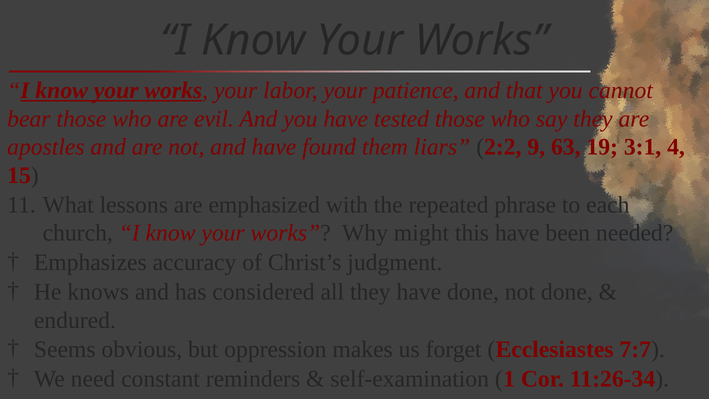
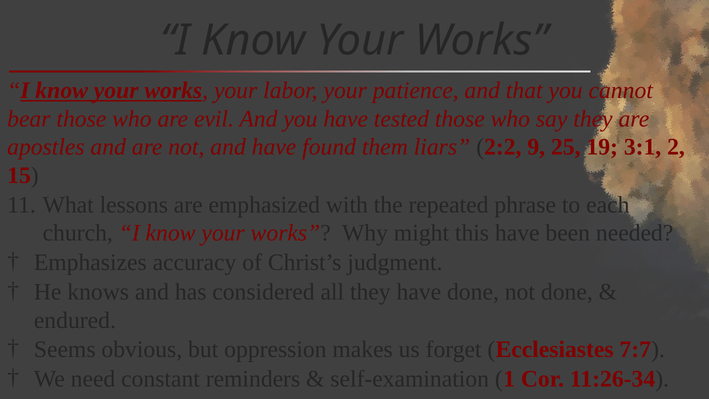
63: 63 -> 25 (566, 147)
4: 4 -> 2 (676, 147)
